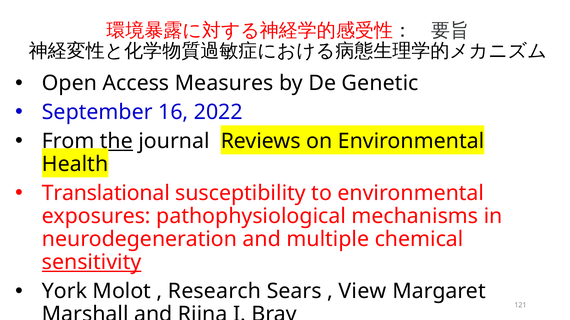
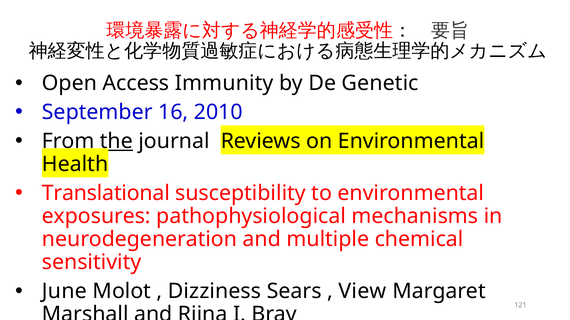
Measures: Measures -> Immunity (224, 83)
2022: 2022 -> 2010 (218, 112)
sensitivity underline: present -> none (92, 263)
York: York -> June (64, 292)
Research: Research -> Dizziness (214, 292)
